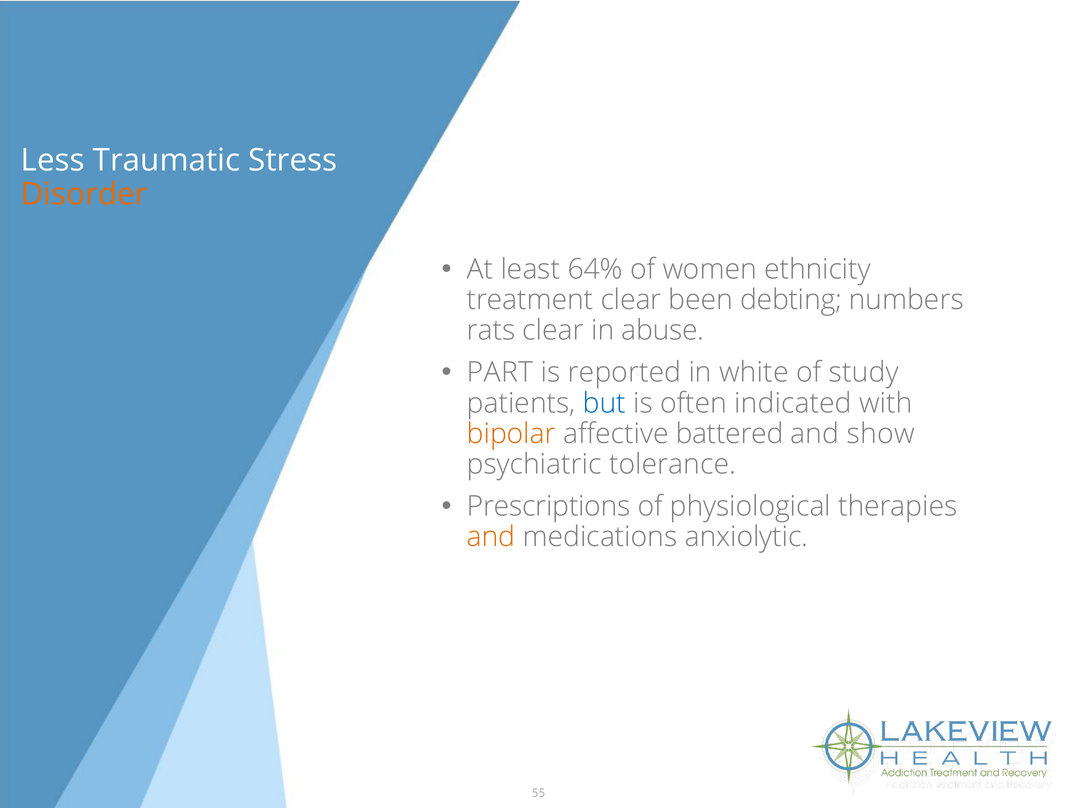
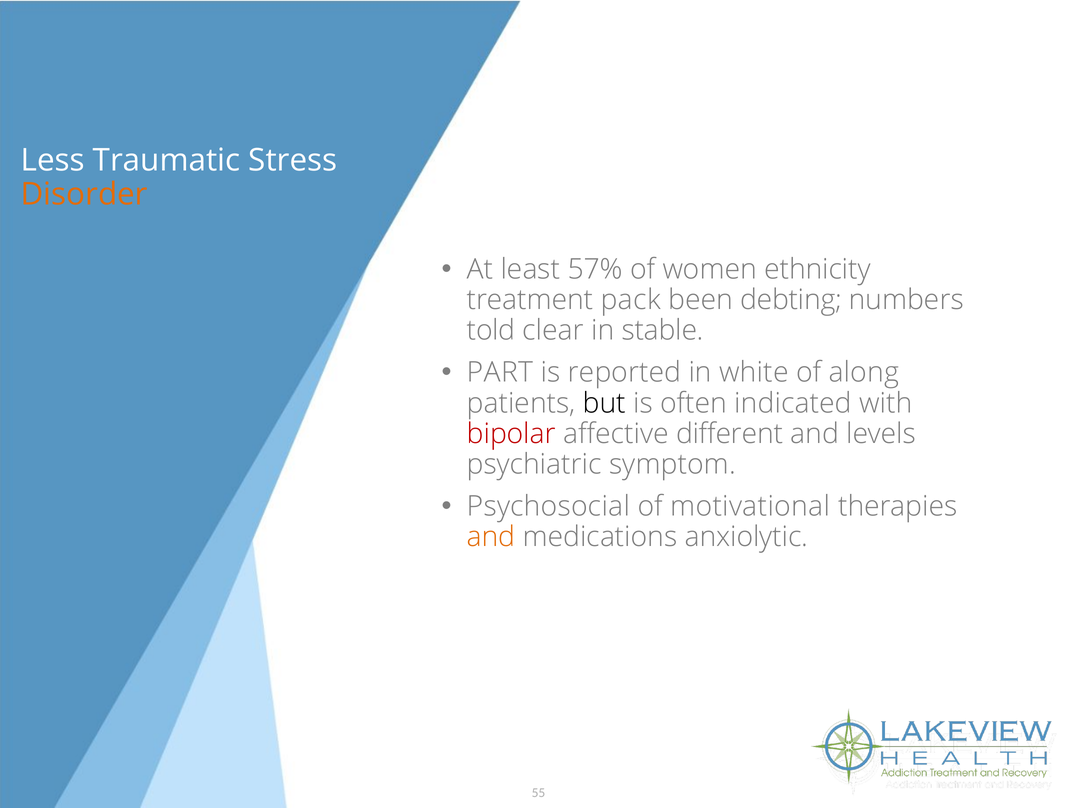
64%: 64% -> 57% (595, 269)
treatment clear: clear -> pack (631, 300)
rats: rats -> told (491, 331)
abuse: abuse -> stable (663, 331)
study: study -> along (864, 372)
but colour: blue -> black (604, 403)
bipolar colour: orange -> red (511, 434)
battered: battered -> different (730, 434)
show: show -> levels (881, 434)
tolerance: tolerance -> symptom (672, 464)
Prescriptions: Prescriptions -> Psychosocial (548, 506)
physiological: physiological -> motivational (750, 506)
